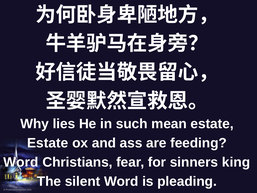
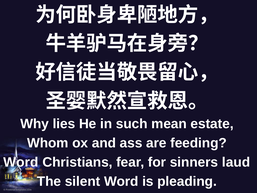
Estate: Estate -> Whom (48, 143)
king: king -> laud (236, 162)
